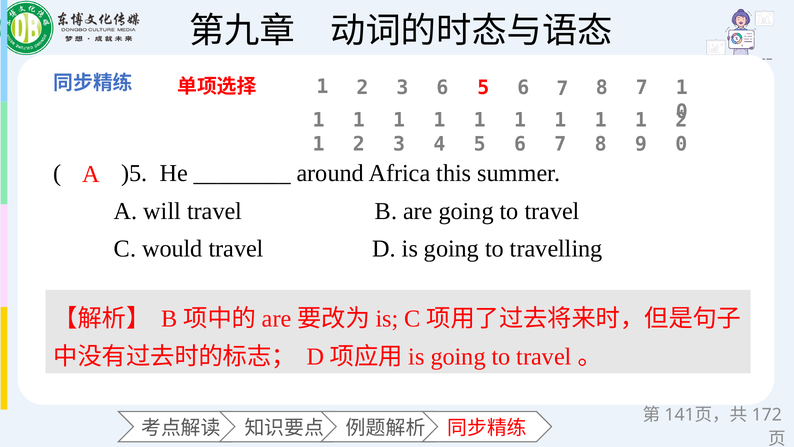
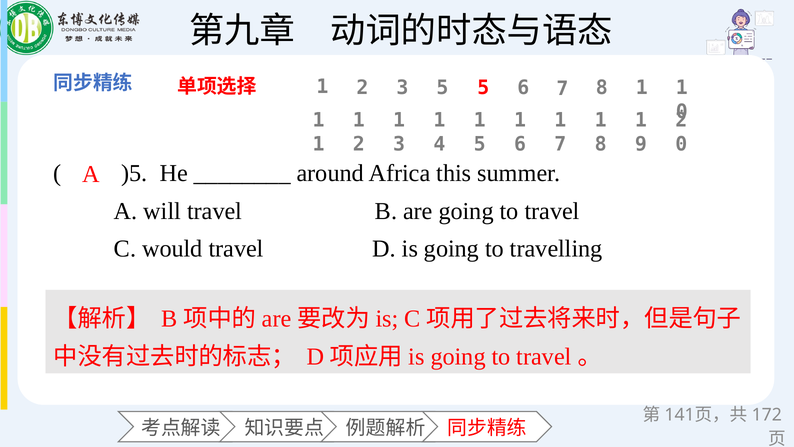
3 6: 6 -> 5 (442, 88)
7 8 7: 7 -> 1 (642, 88)
